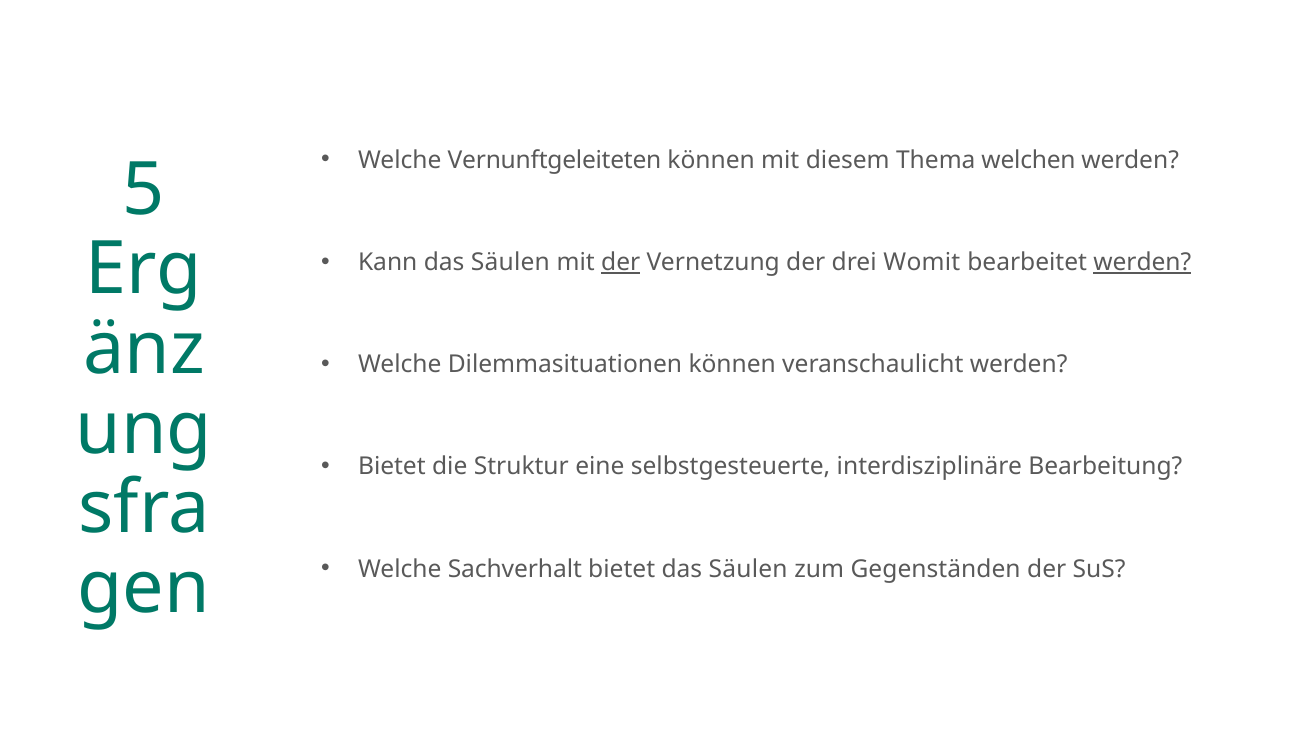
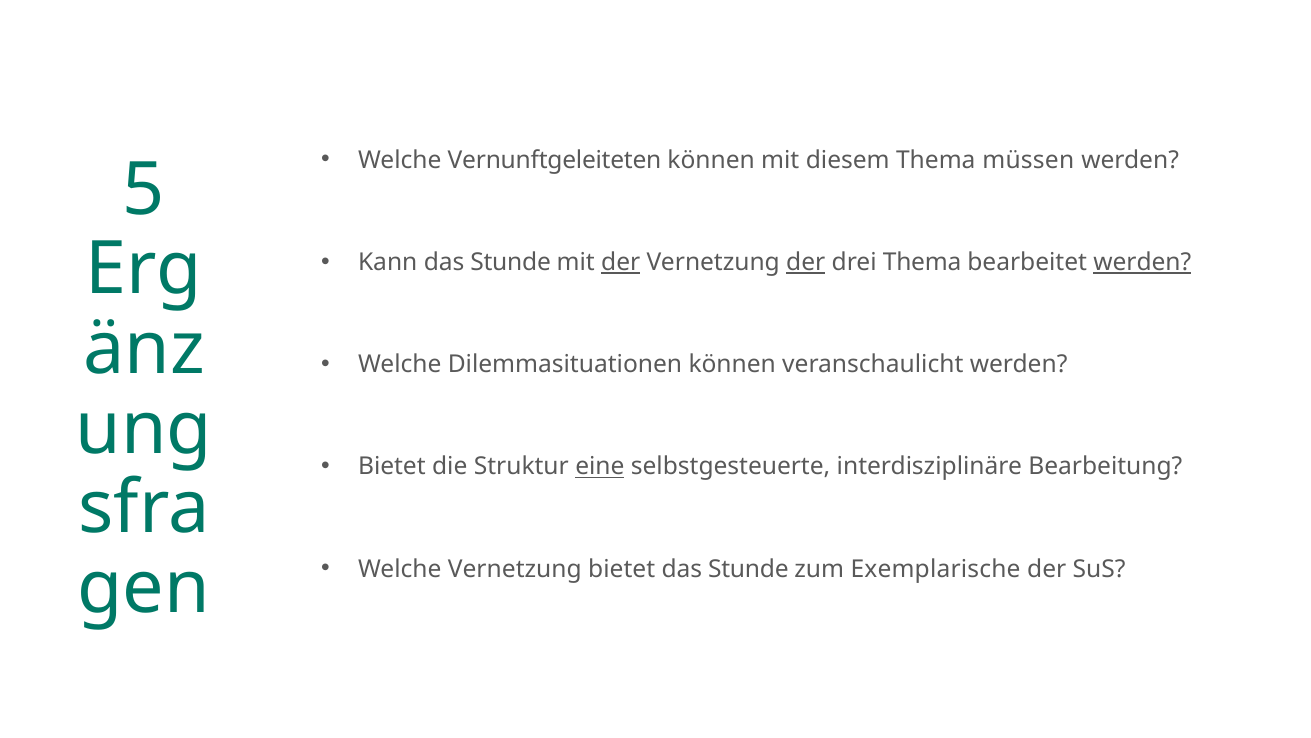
welchen: welchen -> müssen (1028, 160)
Kann das Säulen: Säulen -> Stunde (511, 262)
der underline: none -> present (806, 262)
drei Womit: Womit -> Thema (922, 262)
eine underline: none -> present (600, 467)
Welche Sachverhalt: Sachverhalt -> Vernetzung (515, 569)
bietet das Säulen: Säulen -> Stunde (748, 569)
Gegenständen: Gegenständen -> Exemplarische (936, 569)
